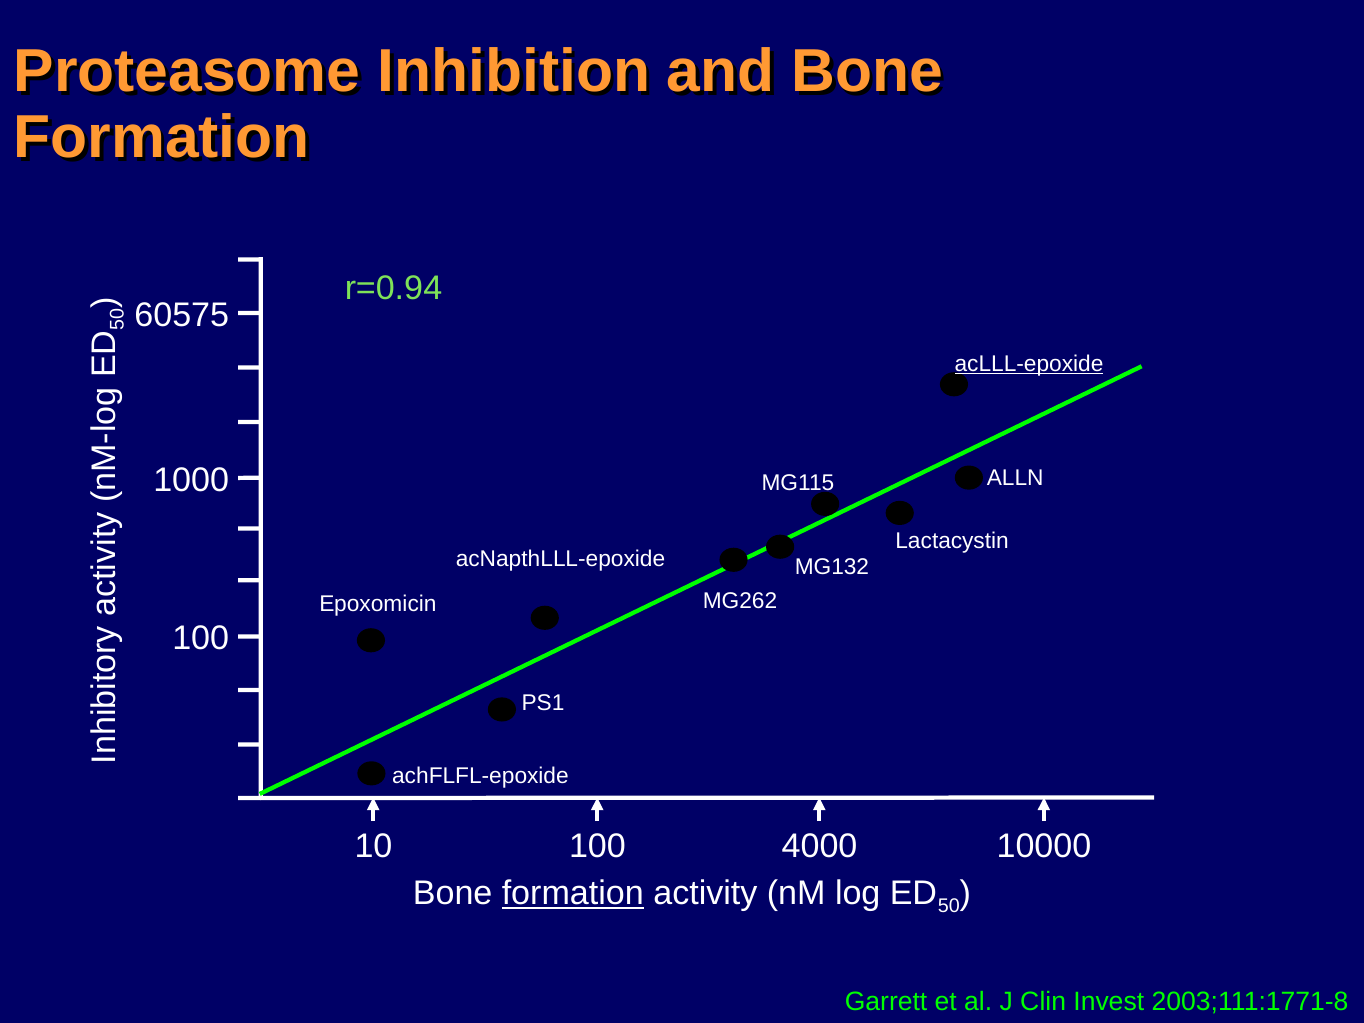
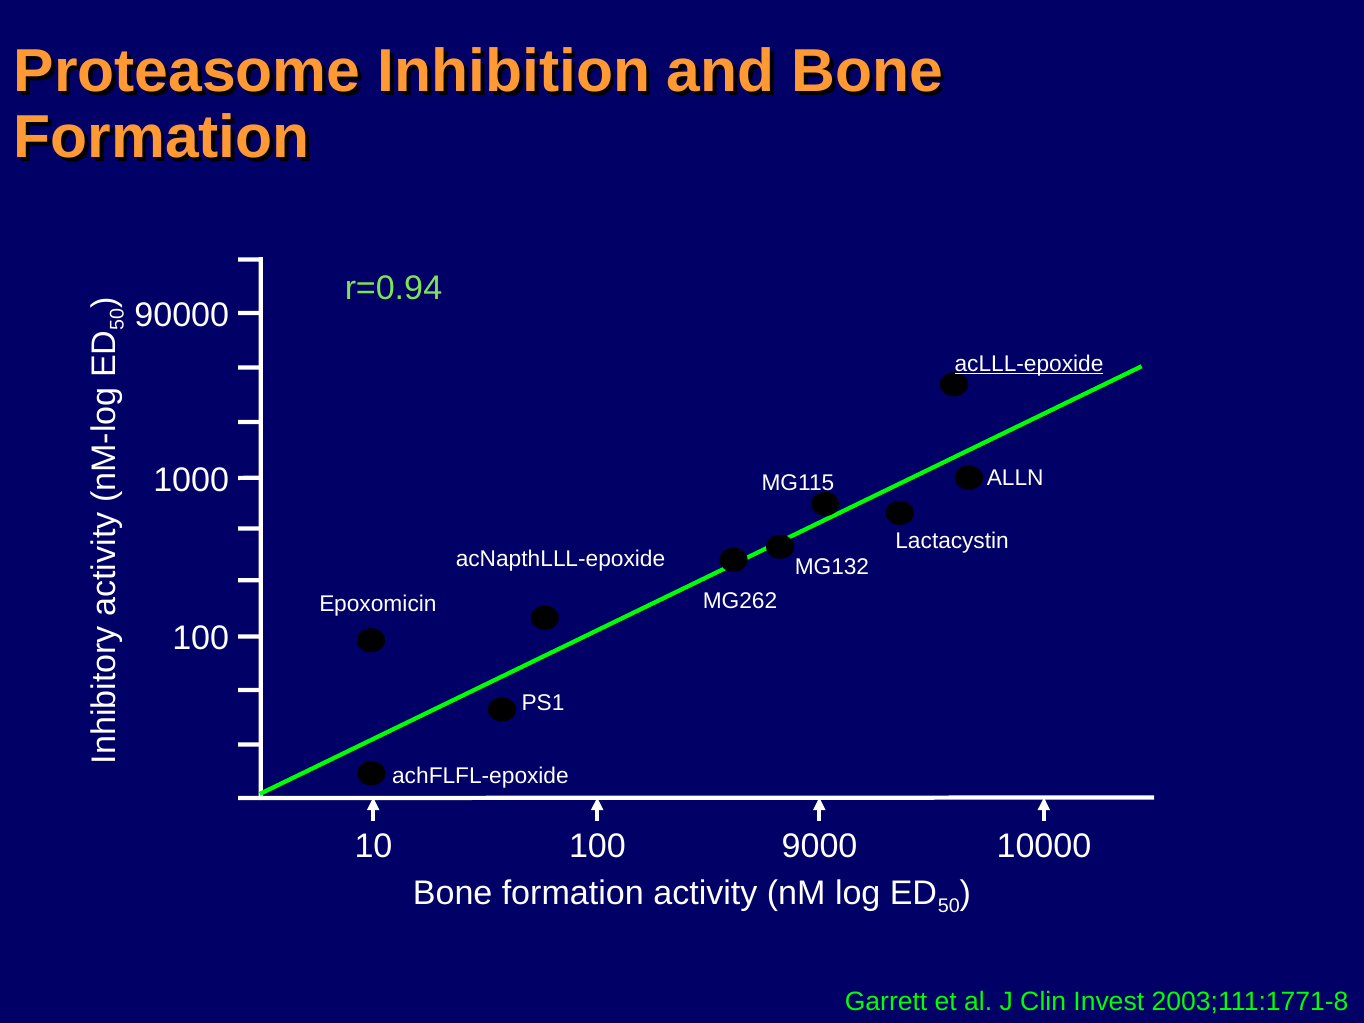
60575: 60575 -> 90000 (182, 315)
4000: 4000 -> 9000 (820, 847)
formation underline: present -> none (573, 893)
